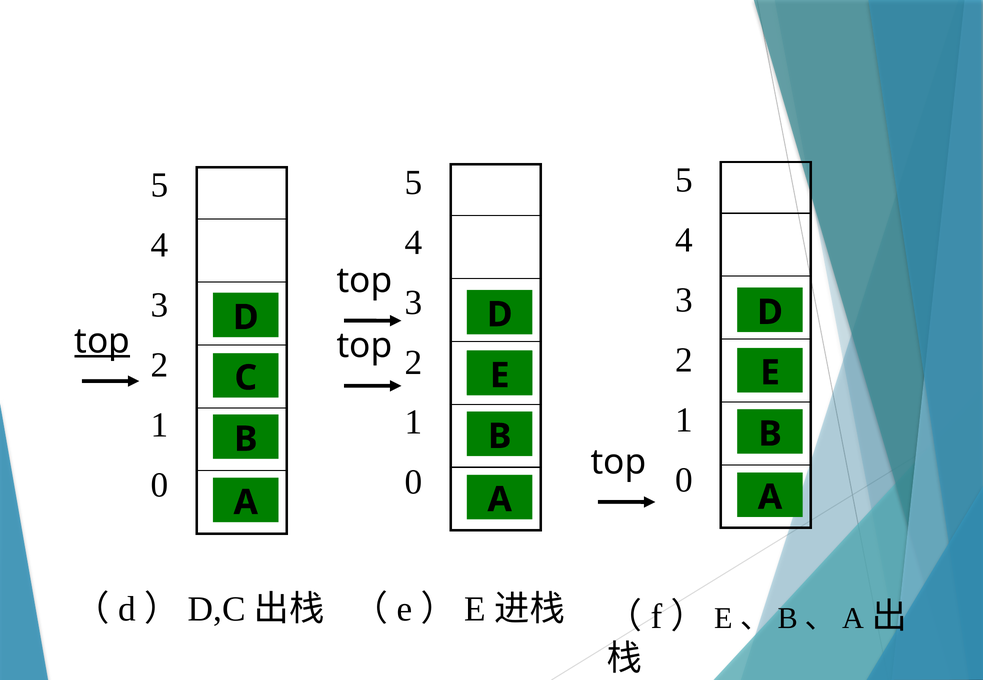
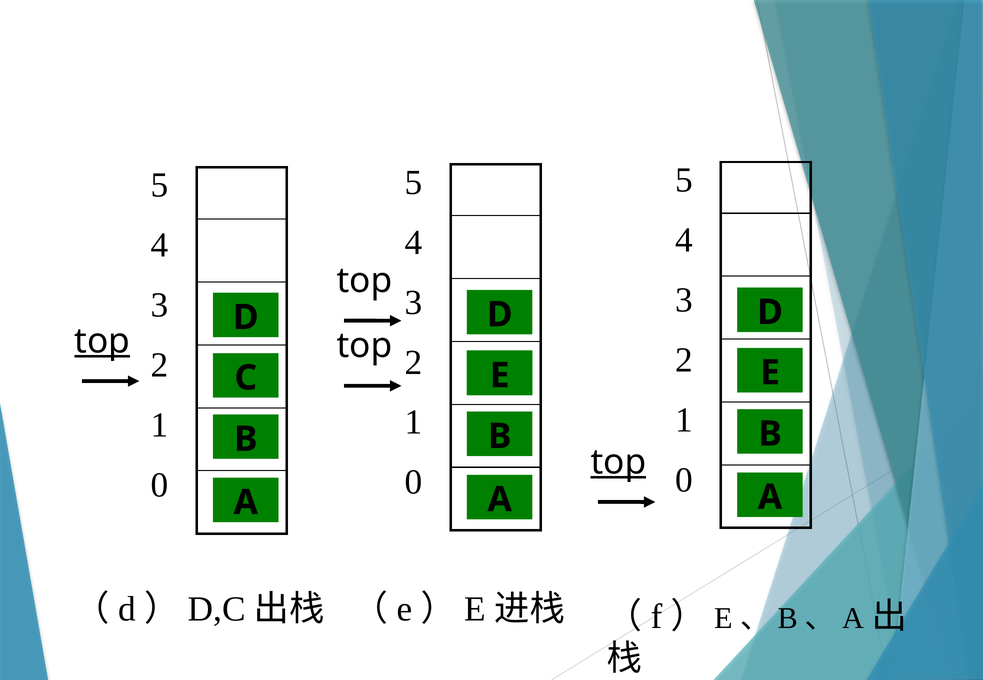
top underline: none -> present (618, 462)
